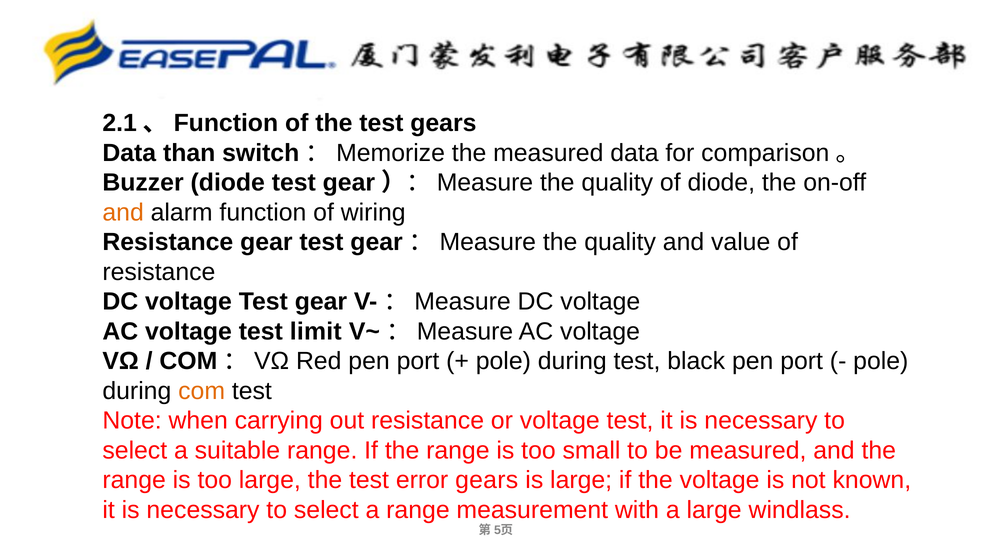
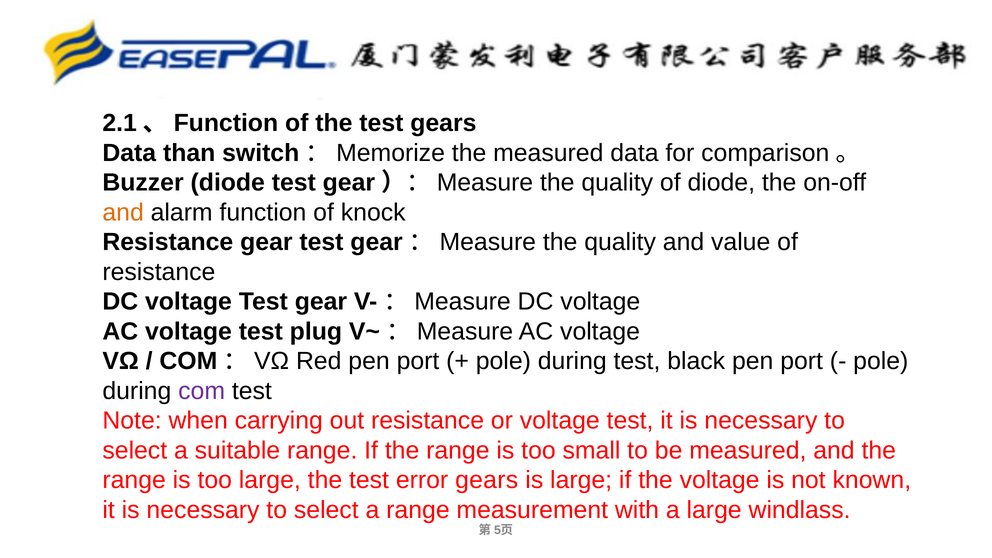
wiring: wiring -> knock (373, 212)
limit: limit -> plug (316, 331)
com colour: orange -> purple (202, 391)
